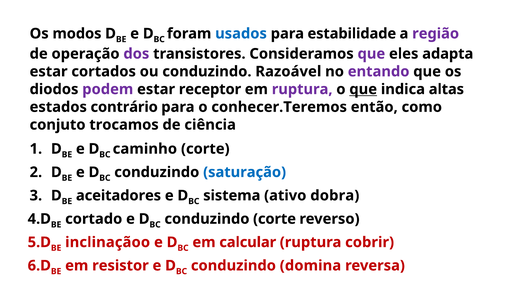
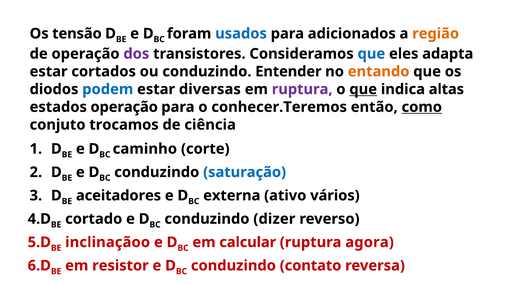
modos: modos -> tensão (77, 34)
estabilidade: estabilidade -> adicionados (352, 34)
região colour: purple -> orange (436, 34)
que colour: purple -> blue (371, 54)
Razoável: Razoável -> Entender (288, 71)
entando colour: purple -> orange (379, 71)
podem colour: purple -> blue (108, 89)
receptor: receptor -> diversas (210, 89)
estados contrário: contrário -> operação (124, 107)
como underline: none -> present (422, 107)
sistema: sistema -> externa (232, 195)
dobra: dobra -> vários (335, 195)
conduzindo corte: corte -> dizer (274, 219)
cobrir: cobrir -> agora (370, 242)
domina: domina -> contato (311, 265)
